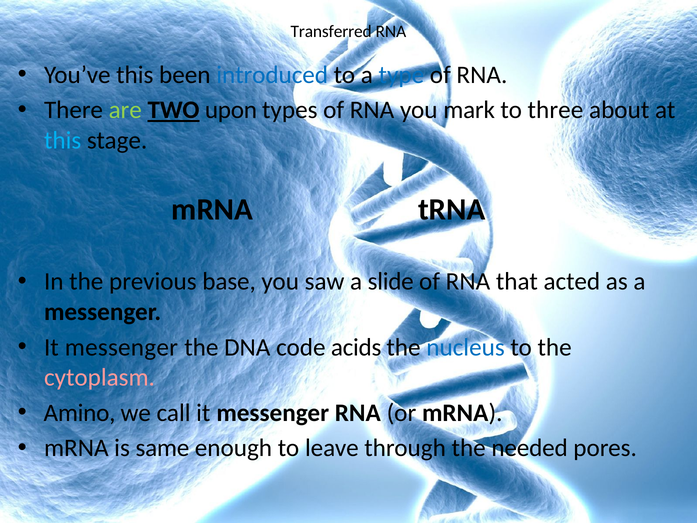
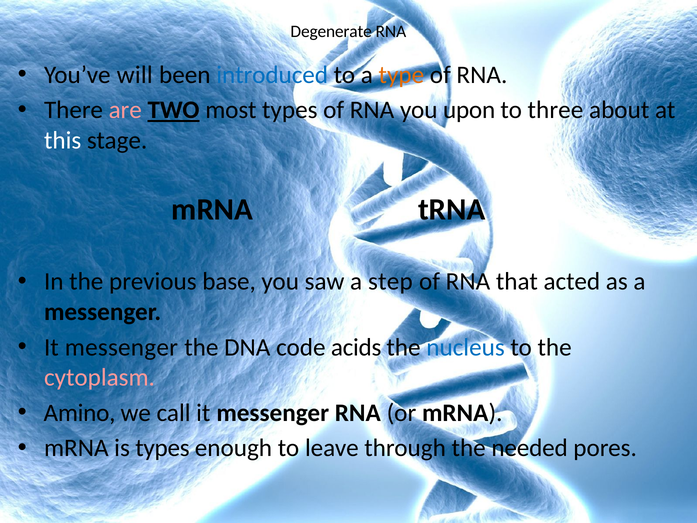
Transferred: Transferred -> Degenerate (331, 31)
You’ve this: this -> will (135, 75)
type colour: blue -> orange (401, 75)
are colour: light green -> pink (125, 110)
upon: upon -> most (231, 110)
mark: mark -> upon (469, 110)
this colour: light blue -> white (63, 140)
slide: slide -> step (390, 282)
is same: same -> types (162, 448)
